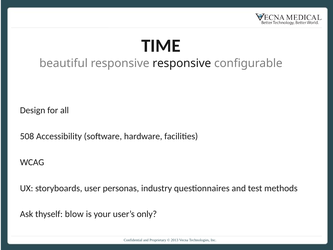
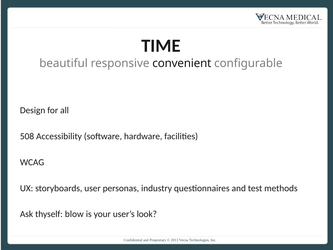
responsive responsive: responsive -> convenient (182, 63)
only: only -> look (147, 214)
